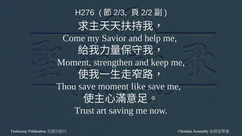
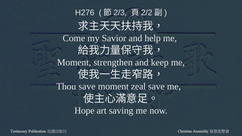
like: like -> zeal (138, 87)
Trust: Trust -> Hope (84, 111)
